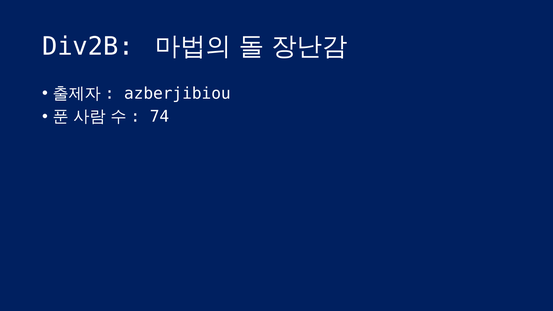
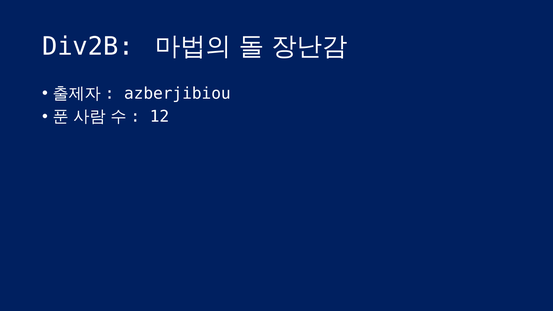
74: 74 -> 12 (159, 117)
